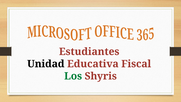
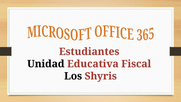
Los colour: green -> black (73, 76)
